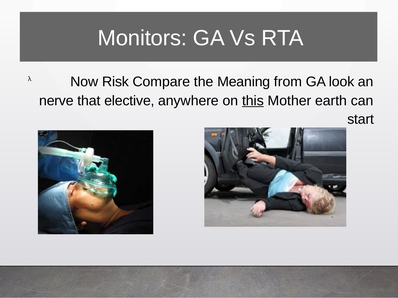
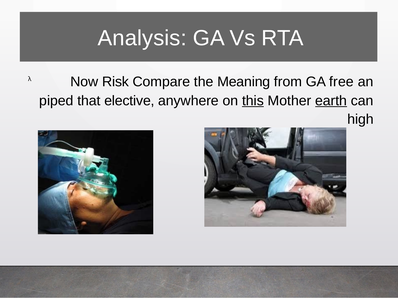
Monitors: Monitors -> Analysis (142, 38)
look: look -> free (341, 82)
nerve: nerve -> piped (56, 101)
earth underline: none -> present (331, 101)
start: start -> high (361, 119)
